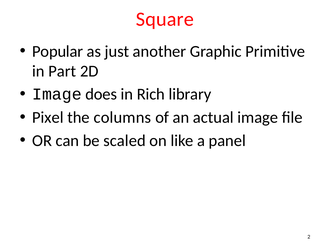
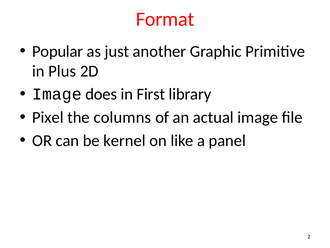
Square: Square -> Format (165, 19)
Part: Part -> Plus (62, 71)
Rich: Rich -> First (151, 94)
scaled: scaled -> kernel (125, 140)
